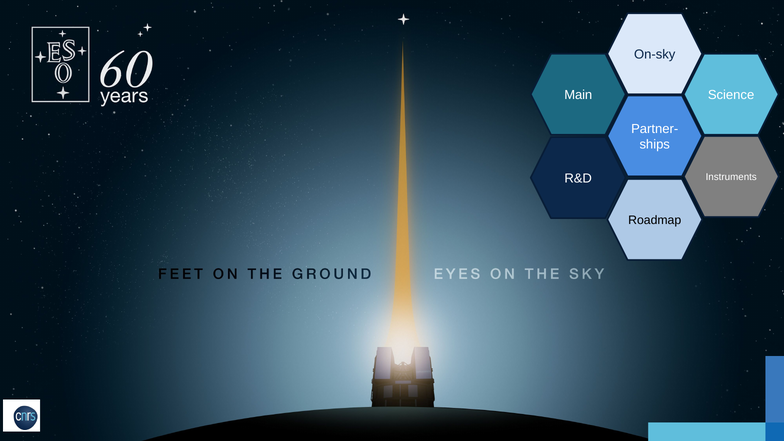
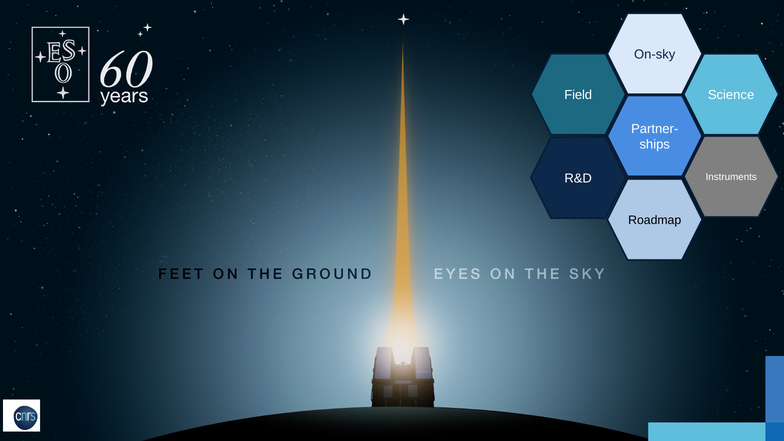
Main: Main -> Field (578, 95)
